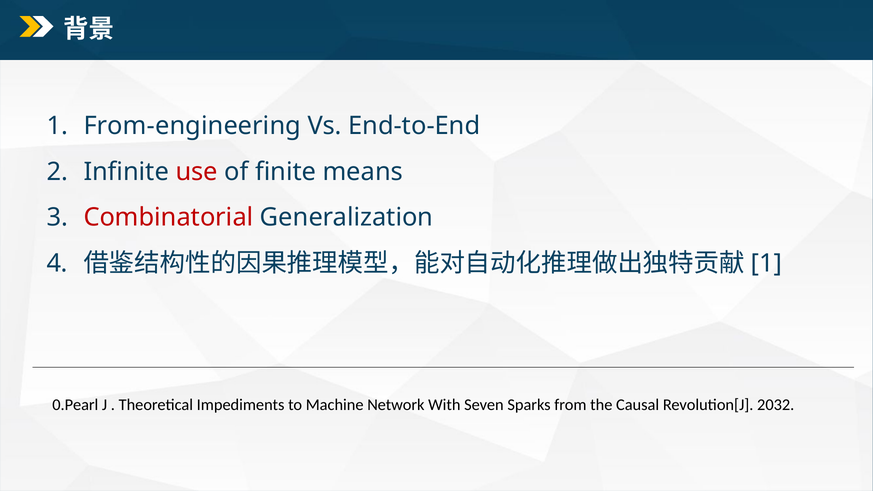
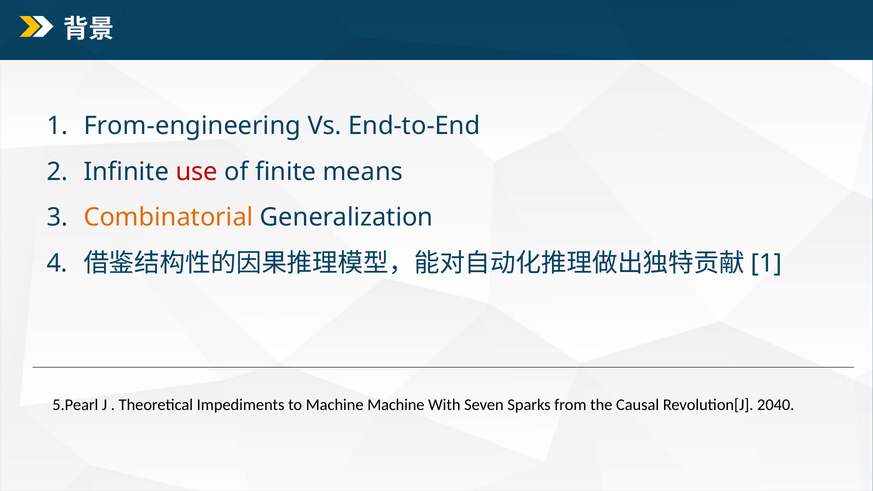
Combinatorial colour: red -> orange (168, 218)
0.Pearl: 0.Pearl -> 5.Pearl (75, 405)
Machine Network: Network -> Machine (396, 405)
2032: 2032 -> 2040 (776, 405)
